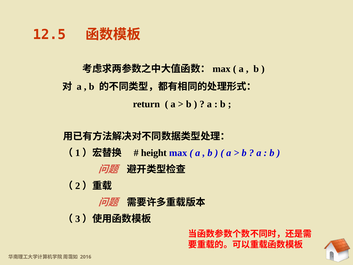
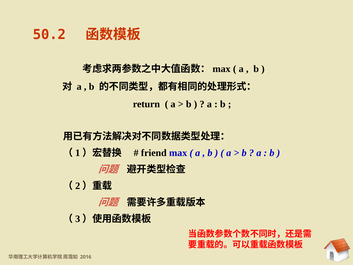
12.5: 12.5 -> 50.2 (49, 34)
height: height -> friend (154, 153)
